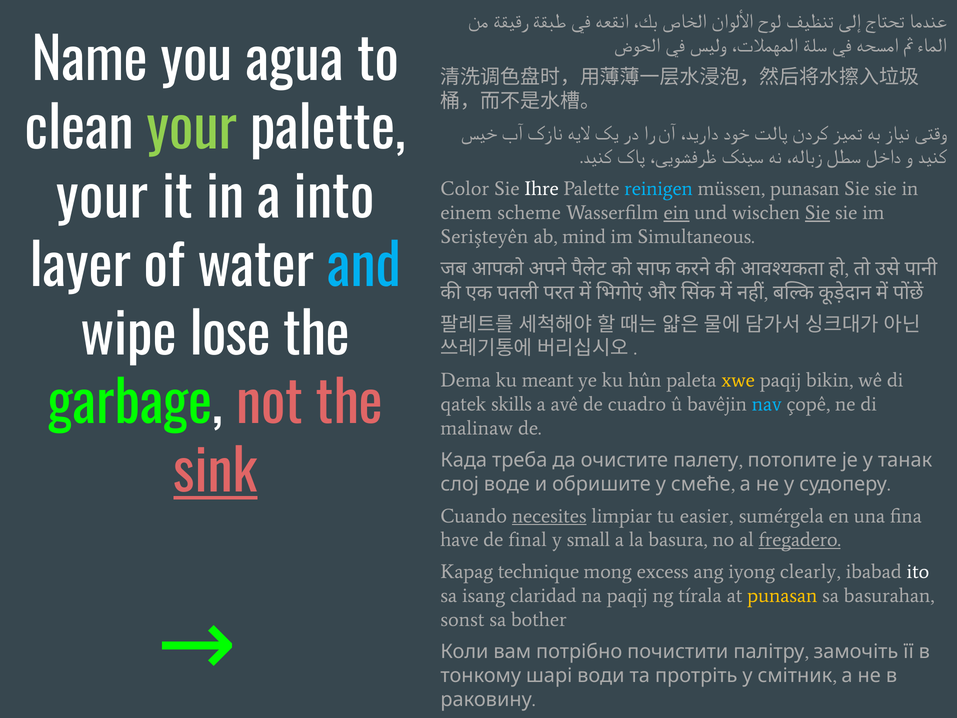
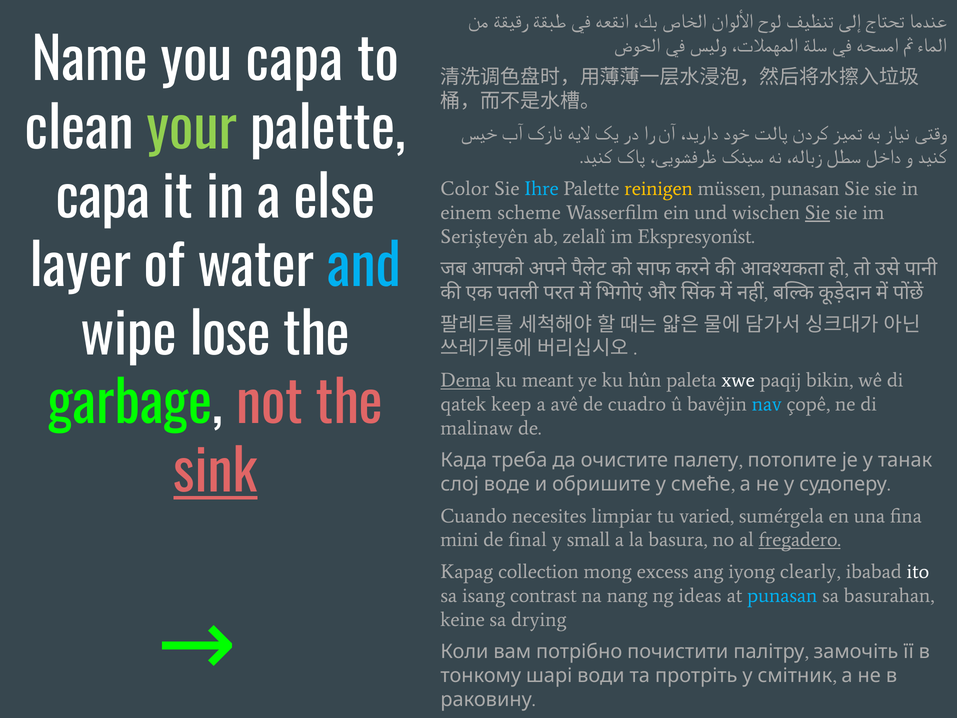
you agua: agua -> capa (295, 61)
Ihre colour: white -> light blue (542, 189)
reinigen colour: light blue -> yellow (659, 189)
your: your -> capa (103, 199)
into: into -> else (334, 199)
ein underline: present -> none (676, 213)
mind: mind -> zelalî (584, 237)
Simultaneous: Simultaneous -> Ekspresyonîst (696, 237)
Dema underline: none -> present (466, 380)
xwe colour: yellow -> white (738, 380)
skills: skills -> keep (511, 404)
necesites underline: present -> none (549, 516)
easier: easier -> varied (707, 516)
have: have -> mini (459, 540)
technique: technique -> collection (538, 572)
claridad: claridad -> contrast (543, 596)
na paqij: paqij -> nang (627, 596)
tírala: tírala -> ideas (700, 596)
punasan colour: yellow -> light blue (782, 596)
sonst: sonst -> keine (463, 619)
bother: bother -> drying (539, 619)
